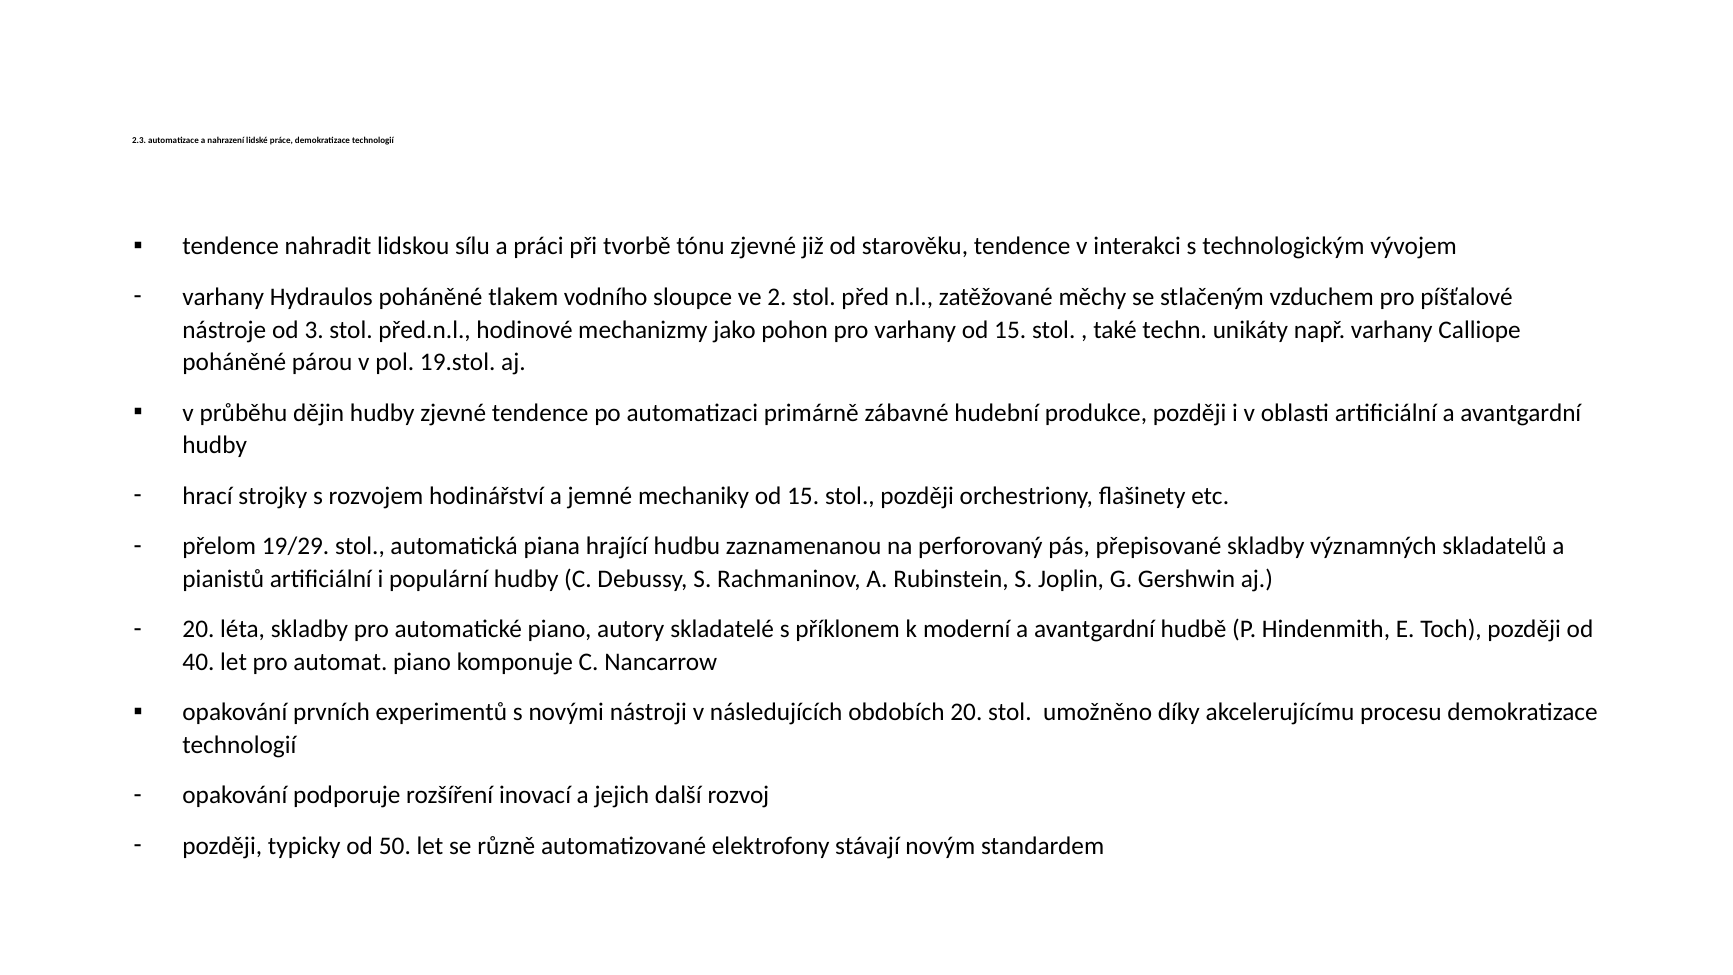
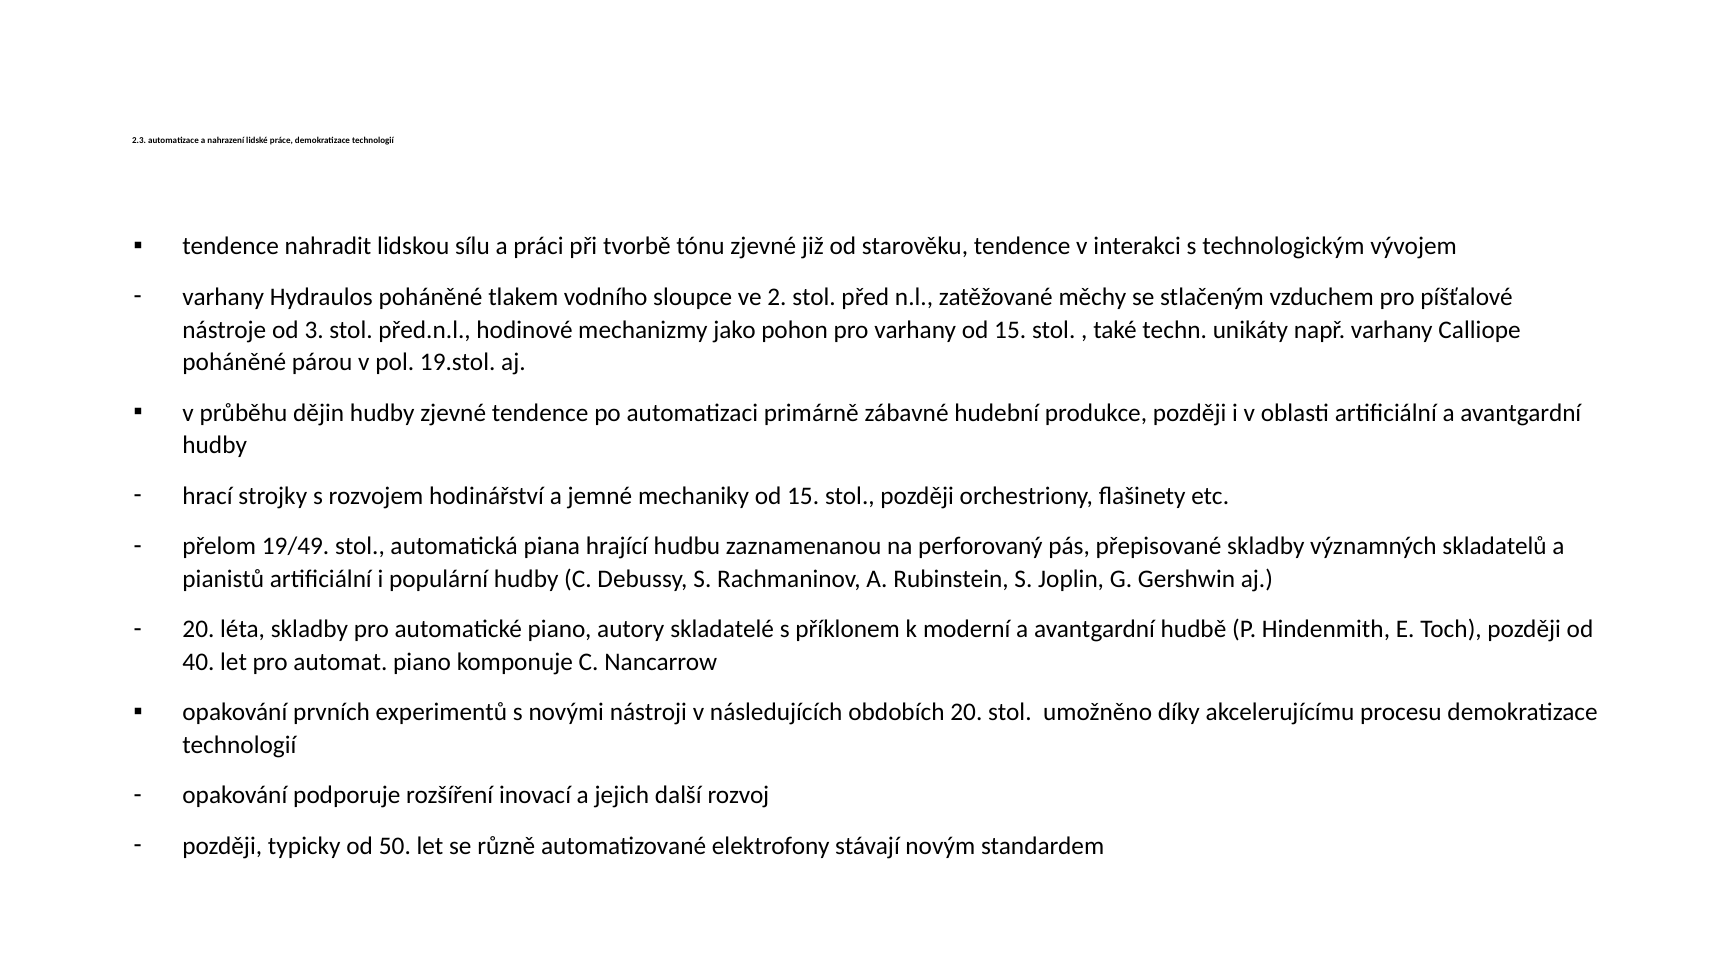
19/29: 19/29 -> 19/49 (296, 546)
